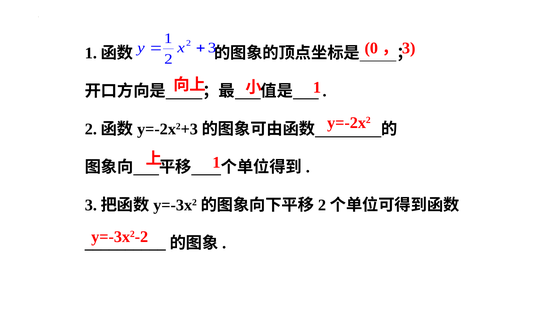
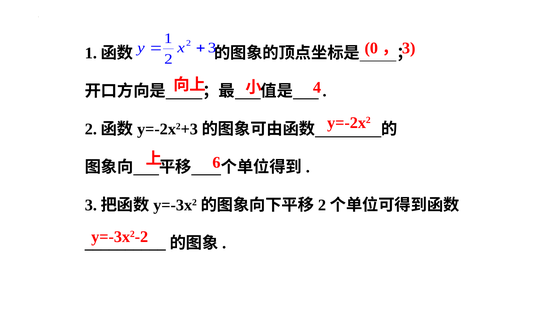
1: 1 -> 4 (317, 88)
1: 1 -> 6 (216, 162)
